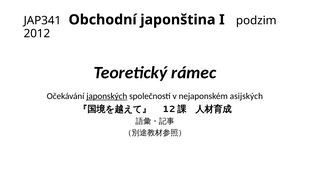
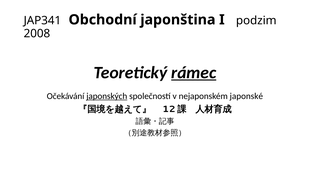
2012: 2012 -> 2008 (37, 34)
rámec underline: none -> present (194, 73)
asijských: asijských -> japonské (246, 96)
